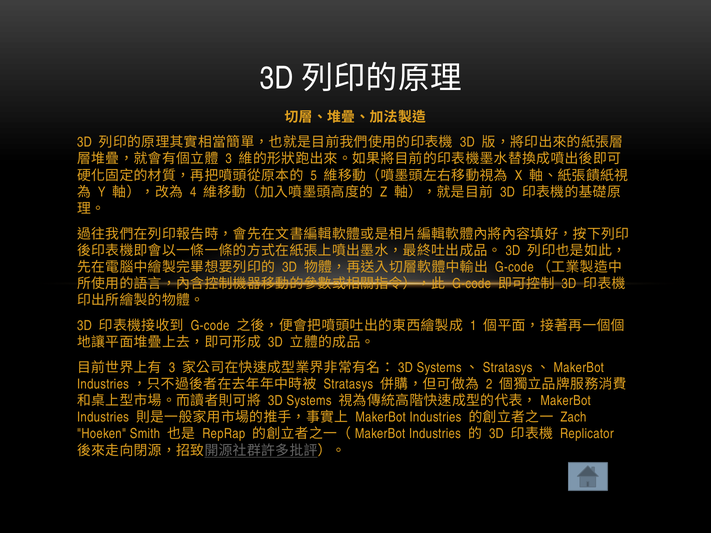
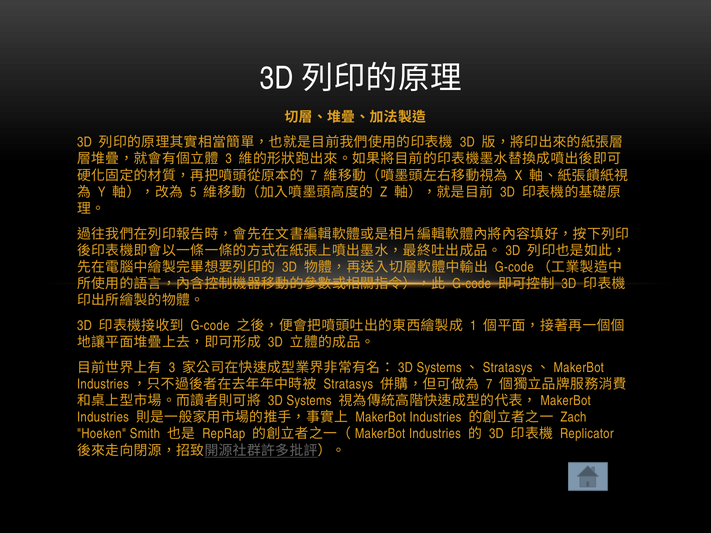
5: 5 -> 7 (314, 176)
4: 4 -> 5 (193, 192)
2: 2 -> 7 (489, 384)
